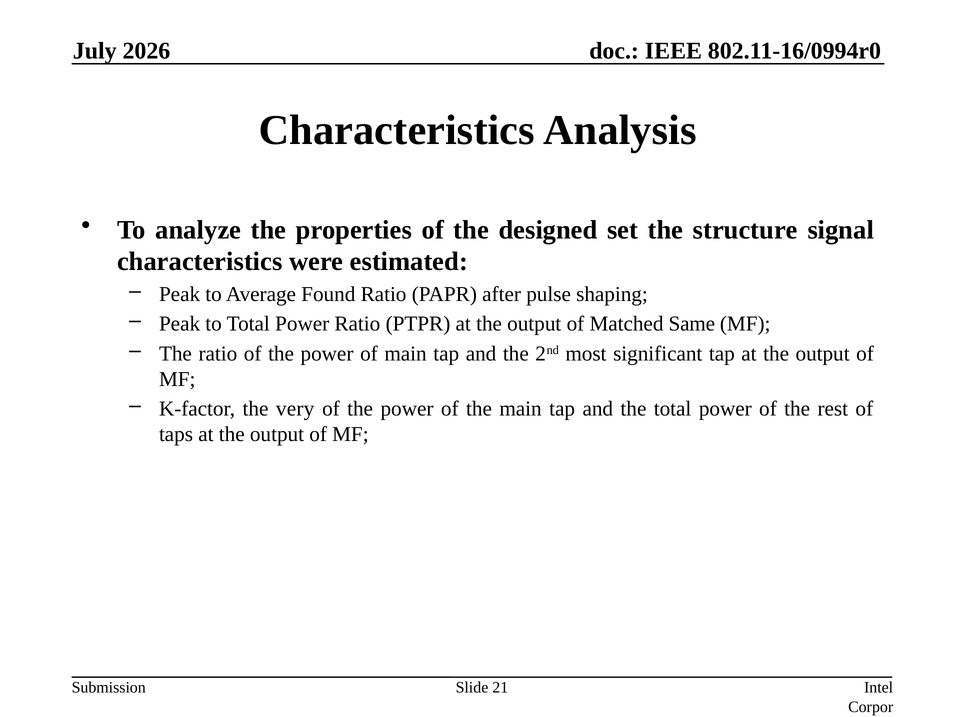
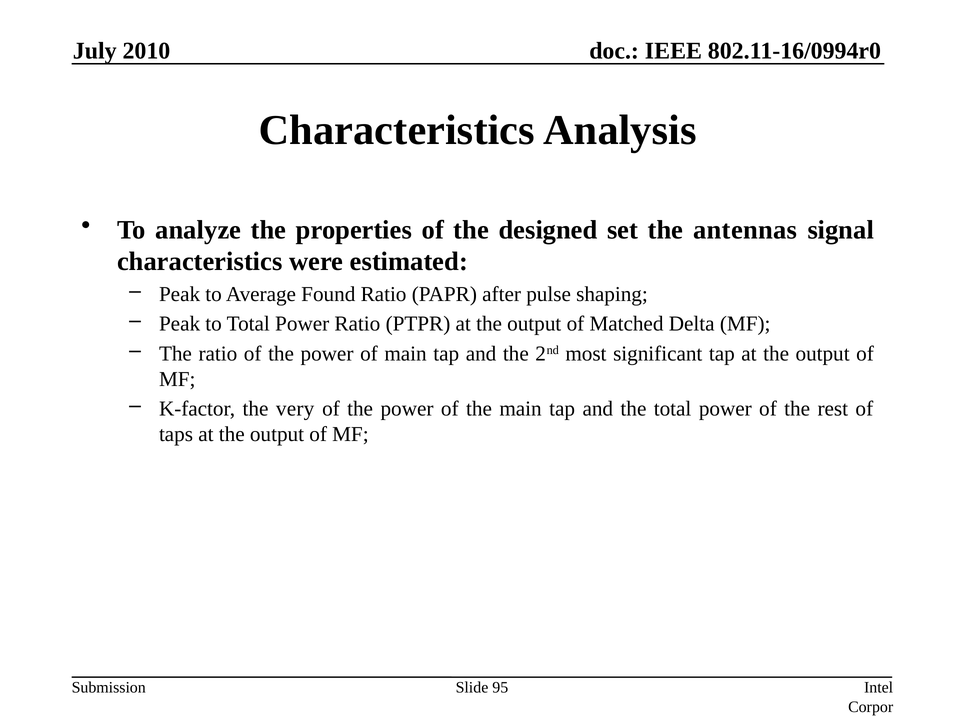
2026: 2026 -> 2010 (146, 51)
structure: structure -> antennas (745, 230)
Same: Same -> Delta (692, 324)
21: 21 -> 95 (500, 688)
